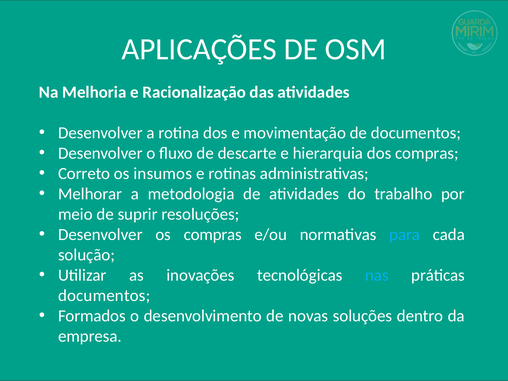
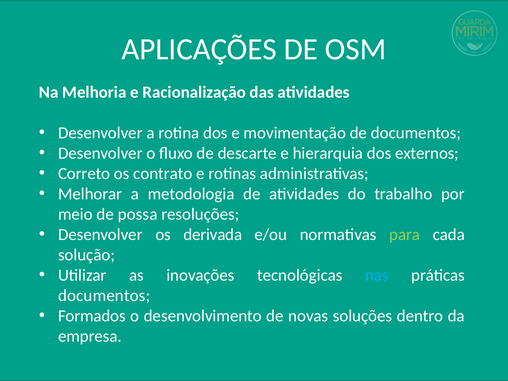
dos compras: compras -> externos (427, 153)
insumos: insumos -> contrato (163, 174)
suprir: suprir -> possa (138, 214)
os compras: compras -> derivada (213, 235)
para colour: light blue -> light green (405, 235)
